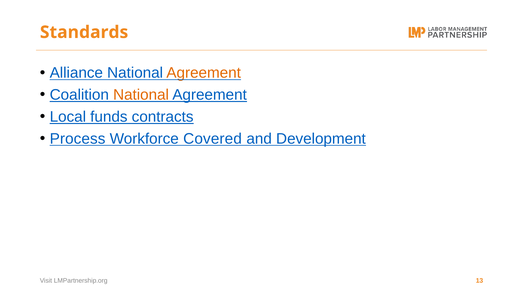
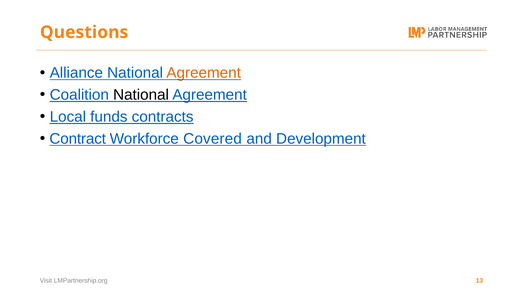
Standards: Standards -> Questions (84, 32)
National colour: orange -> black (141, 95)
Process: Process -> Contract (78, 139)
